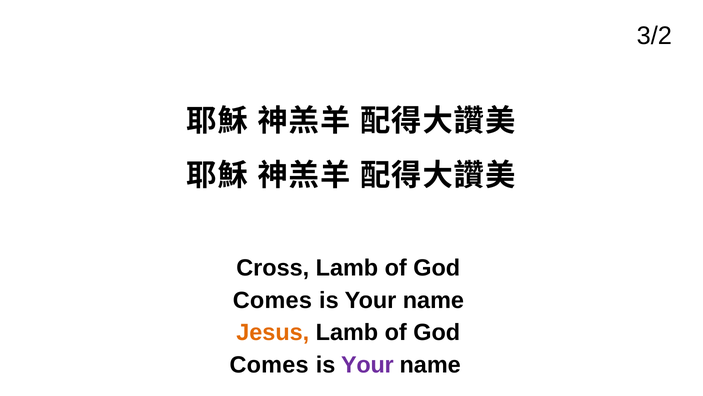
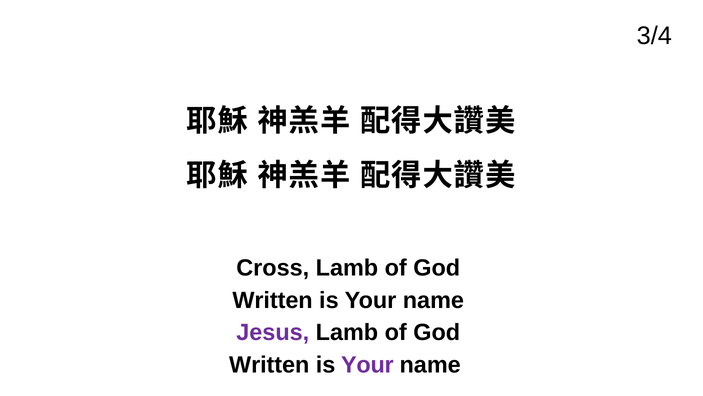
3/2: 3/2 -> 3/4 (654, 36)
Comes: Comes -> Written (273, 300)
Jesus colour: orange -> purple (273, 332)
Comes: Comes -> Written (269, 365)
